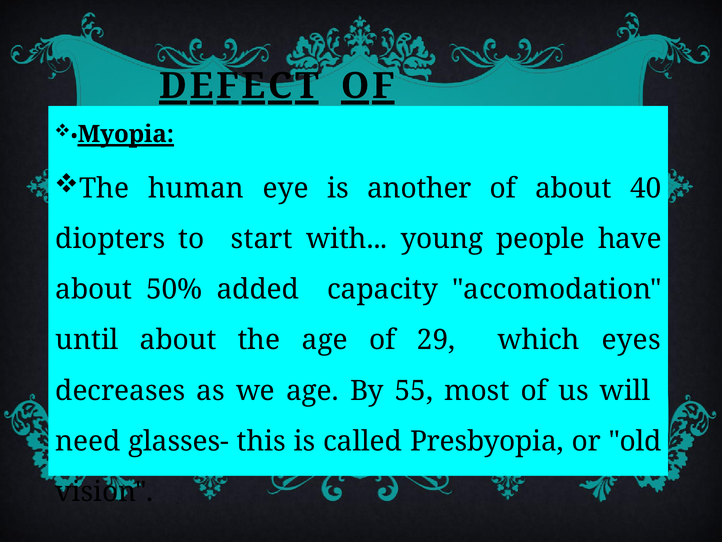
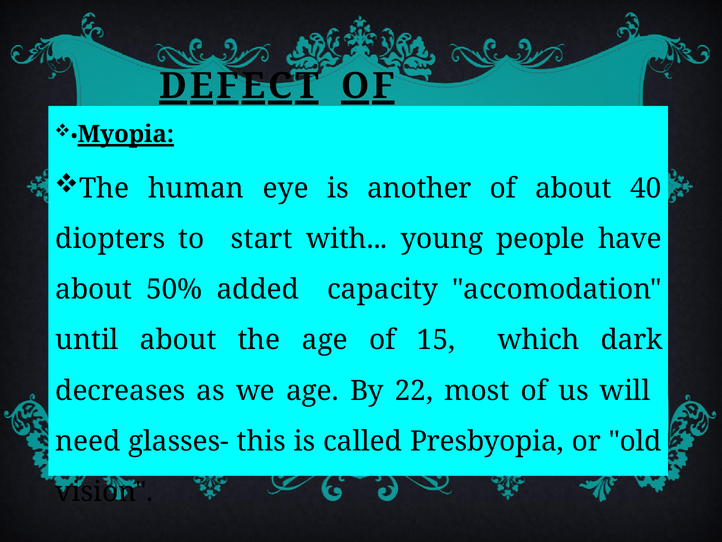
29: 29 -> 15 (436, 340)
eyes: eyes -> dark (632, 340)
55: 55 -> 22 (414, 390)
